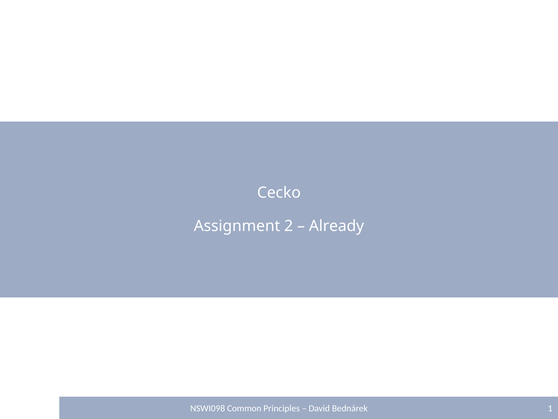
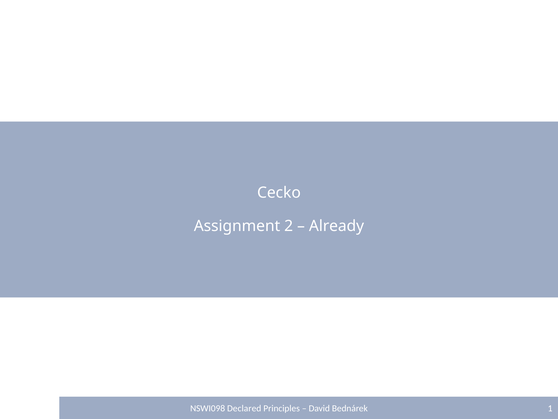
Common: Common -> Declared (244, 408)
